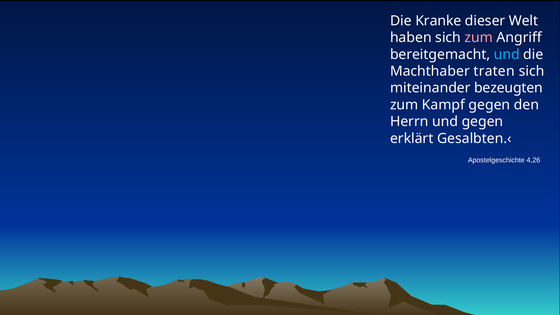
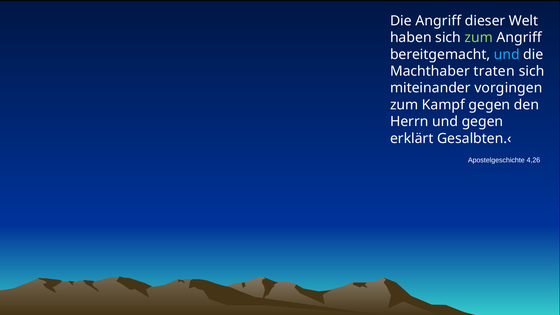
Die Kranke: Kranke -> Angriff (438, 21)
zum colour: pink -> light green (479, 38)
bezeugten: bezeugten -> vorgingen (508, 88)
